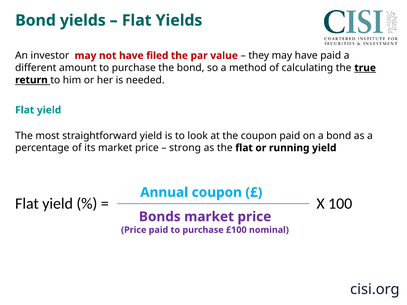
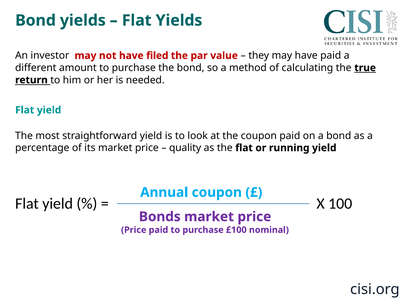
strong: strong -> quality (185, 148)
